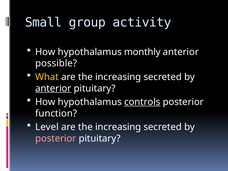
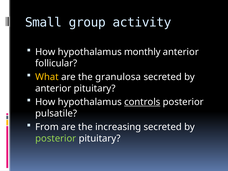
possible: possible -> follicular (56, 63)
increasing: increasing -> granulosa (118, 77)
anterior underline: present -> none (53, 88)
function: function -> pulsatile (56, 113)
Level: Level -> From (47, 127)
posterior colour: pink -> light green (56, 138)
